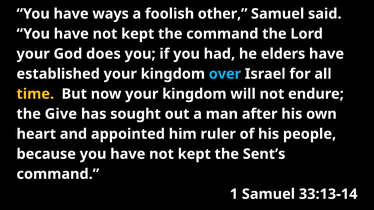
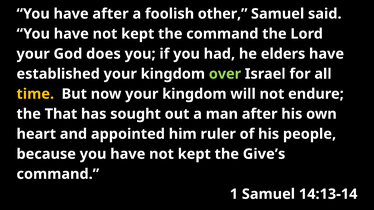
have ways: ways -> after (111, 14)
over colour: light blue -> light green (225, 74)
Give: Give -> That (61, 114)
Sent’s: Sent’s -> Give’s (264, 154)
33:13-14: 33:13-14 -> 14:13-14 (328, 194)
